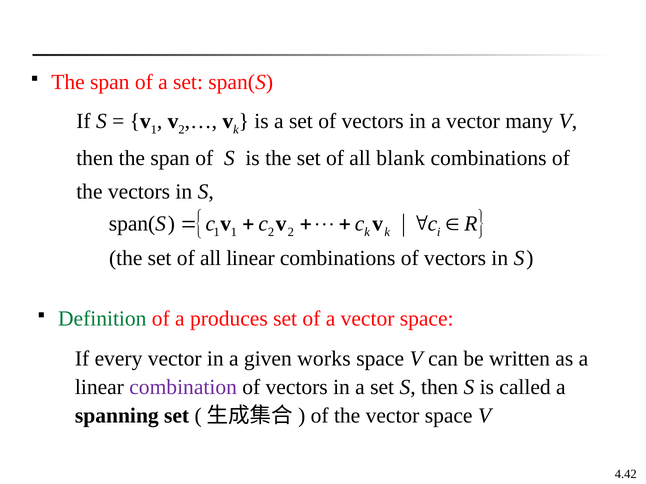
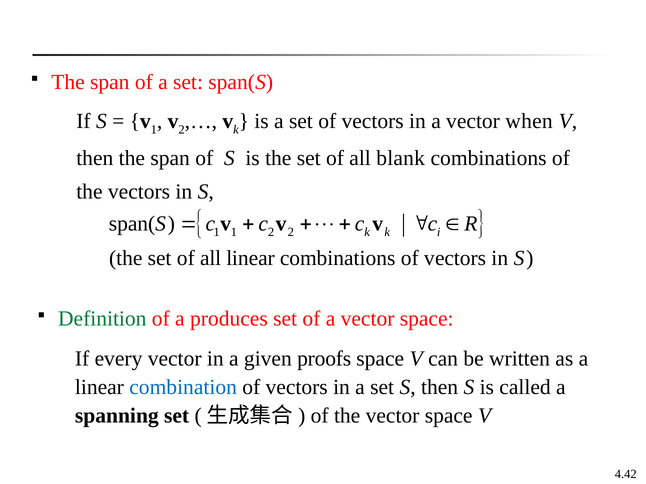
many: many -> when (529, 121)
works: works -> proofs (324, 359)
combination colour: purple -> blue (183, 388)
